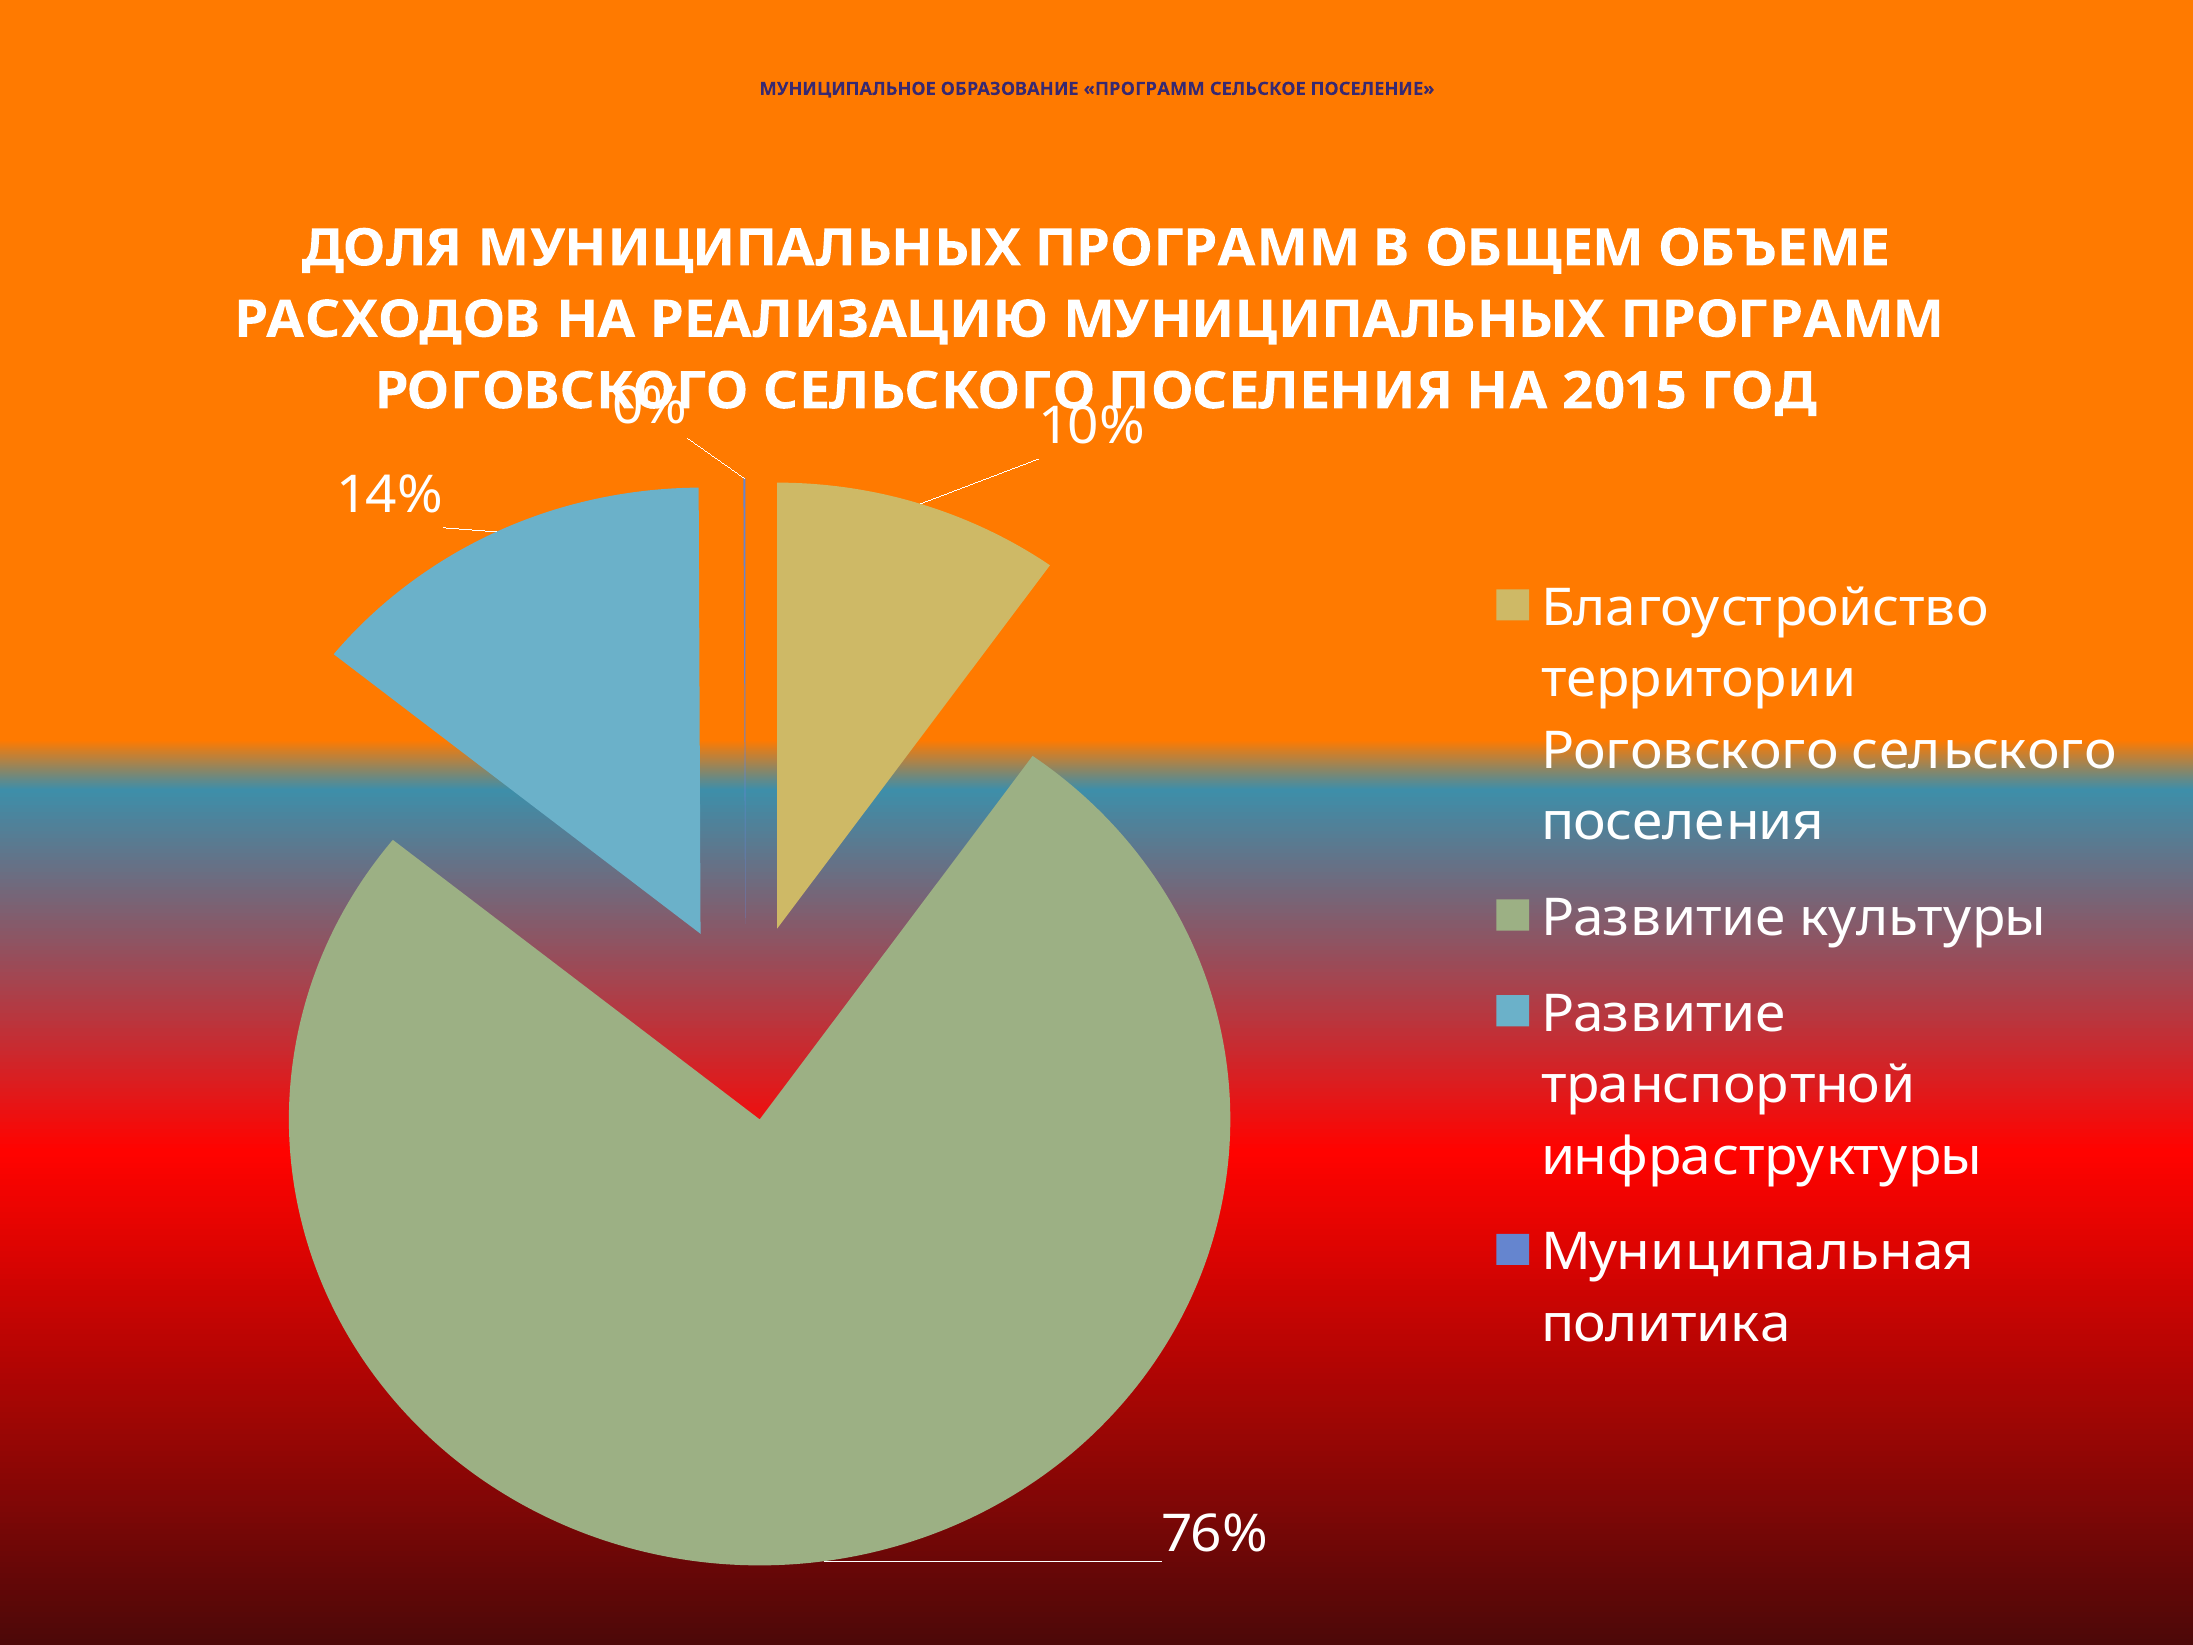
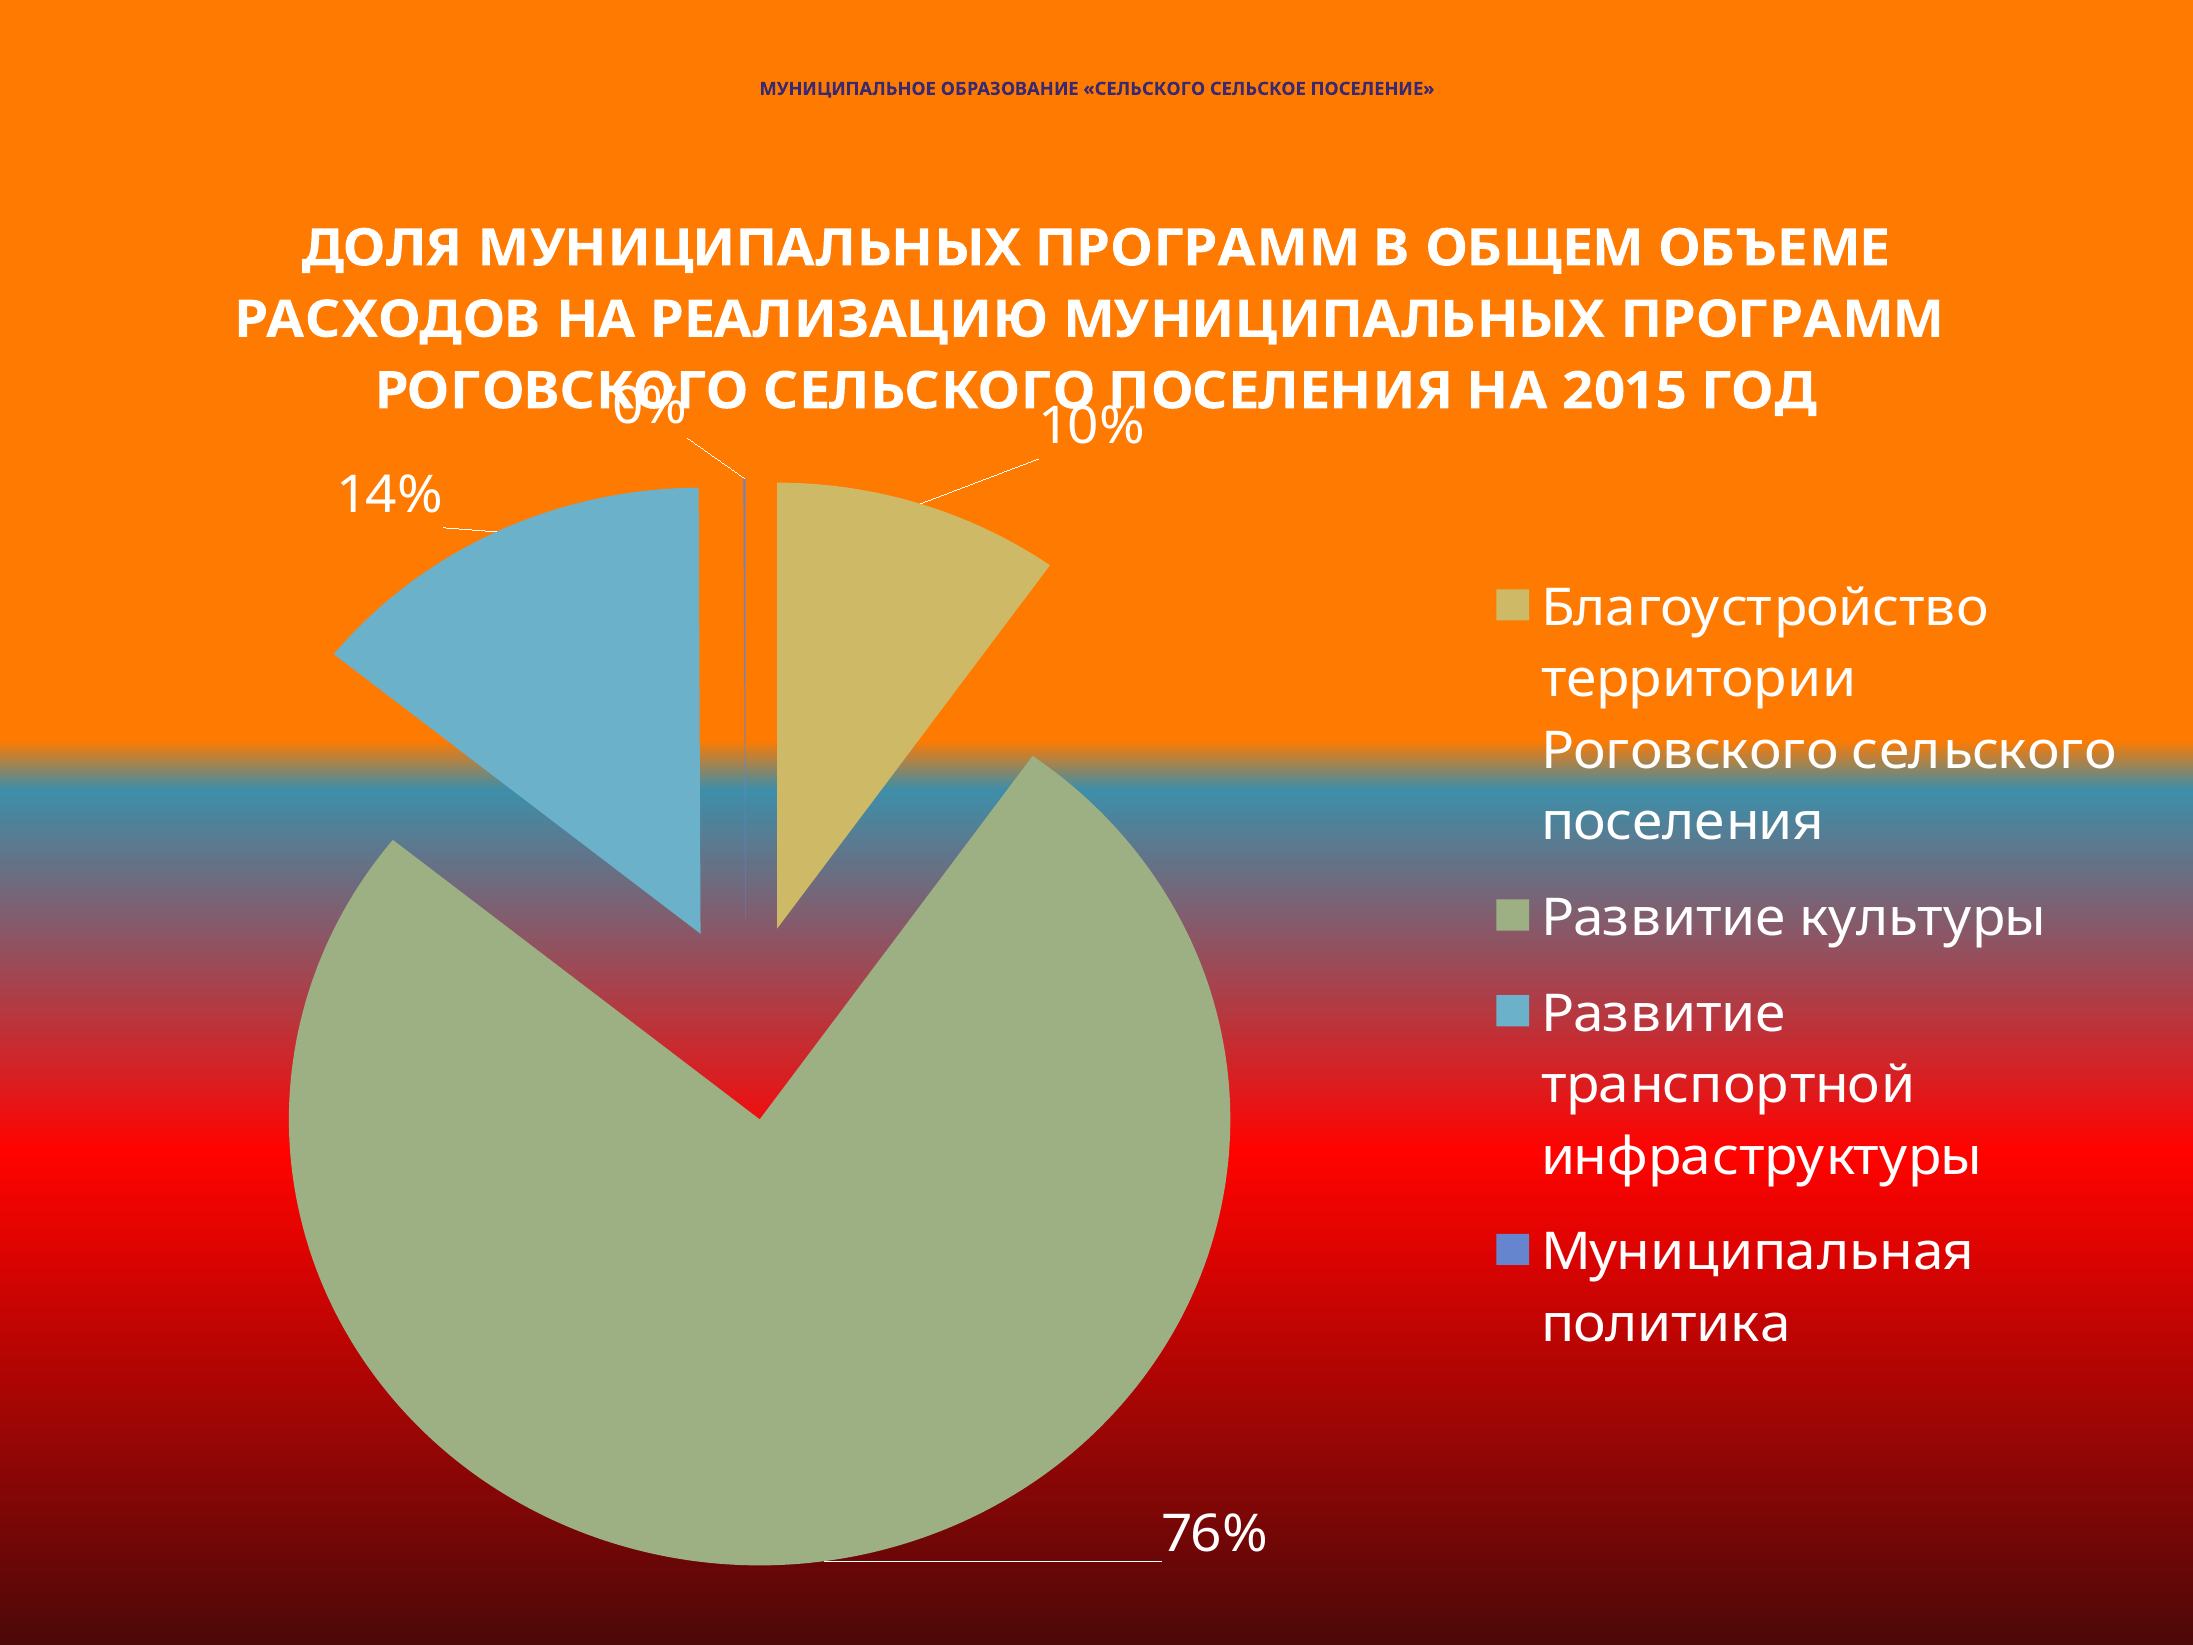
ОБРАЗОВАНИЕ ПРОГРАММ: ПРОГРАММ -> СЕЛЬСКОГО (1144, 89)
